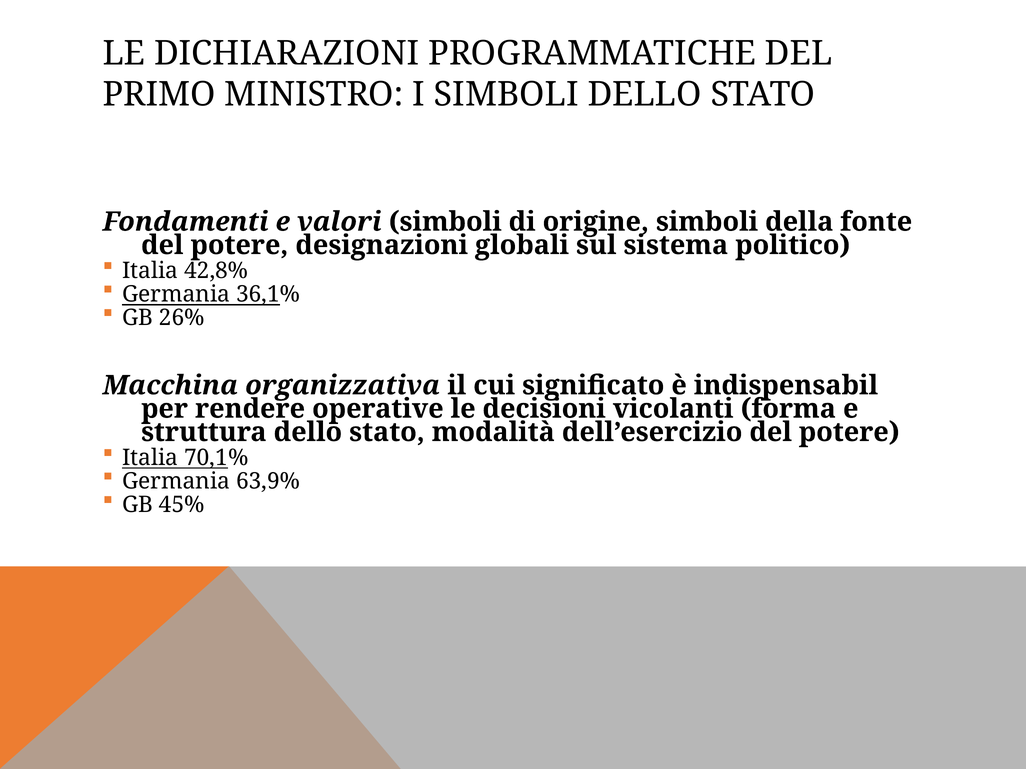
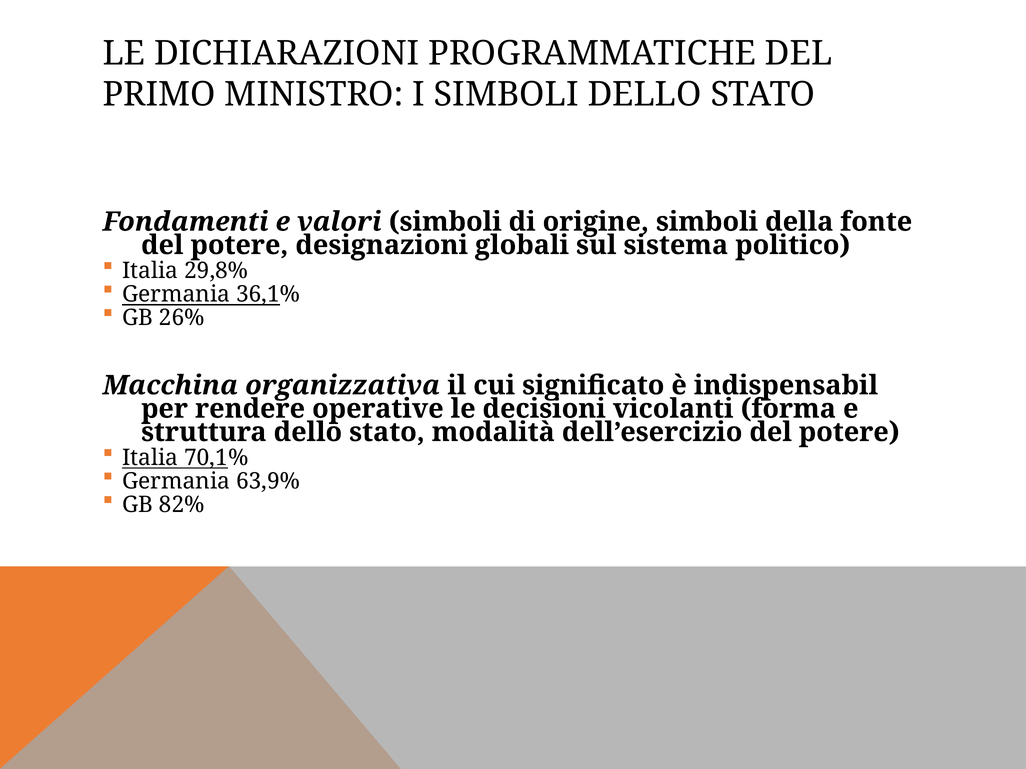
42,8%: 42,8% -> 29,8% (216, 271)
45%: 45% -> 82% (182, 505)
